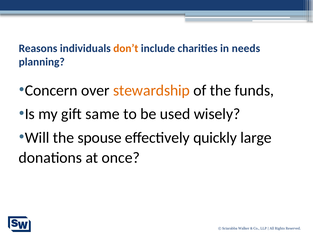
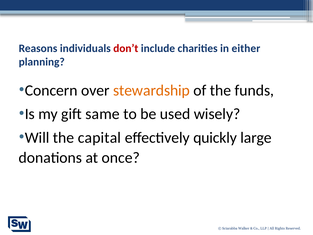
don’t colour: orange -> red (126, 48)
needs: needs -> either (246, 48)
spouse: spouse -> capital (99, 137)
